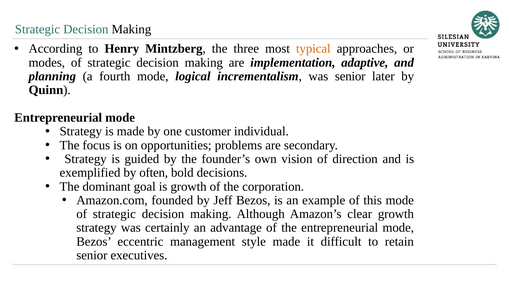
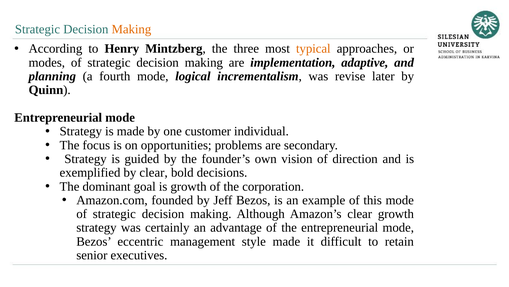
Making colour: black -> orange (131, 29)
was senior: senior -> revise (350, 76)
by often: often -> clear (154, 172)
